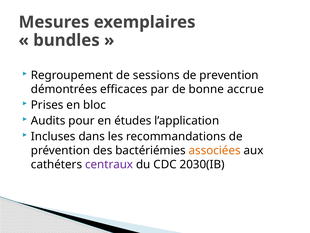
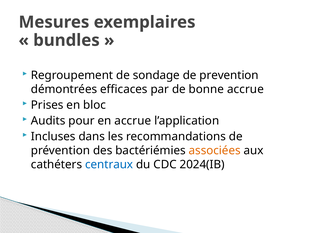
sessions: sessions -> sondage (156, 75)
en études: études -> accrue (133, 121)
centraux colour: purple -> blue (109, 164)
2030(IB: 2030(IB -> 2024(IB (202, 164)
